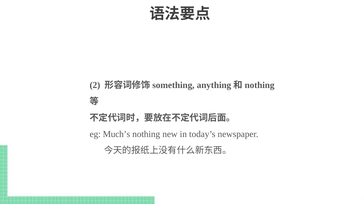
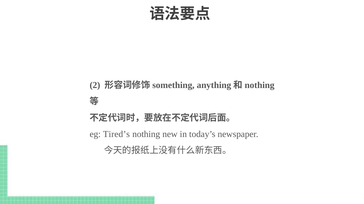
Much’s: Much’s -> Tired’s (116, 135)
